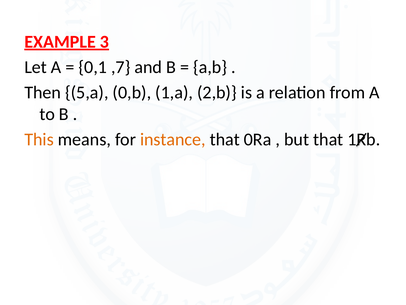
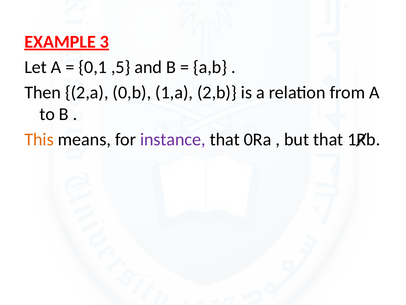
,7: ,7 -> ,5 (121, 67)
5,a: 5,a -> 2,a (87, 92)
instance colour: orange -> purple (173, 139)
